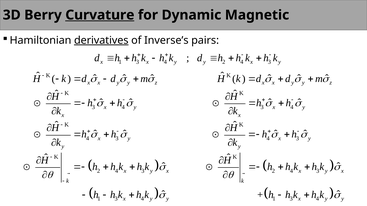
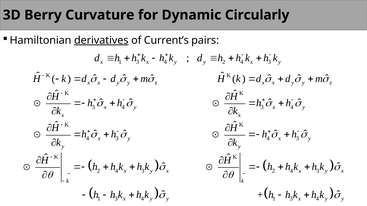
Curvature underline: present -> none (100, 15)
Magnetic: Magnetic -> Circularly (257, 15)
Inverse’s: Inverse’s -> Current’s (166, 40)
